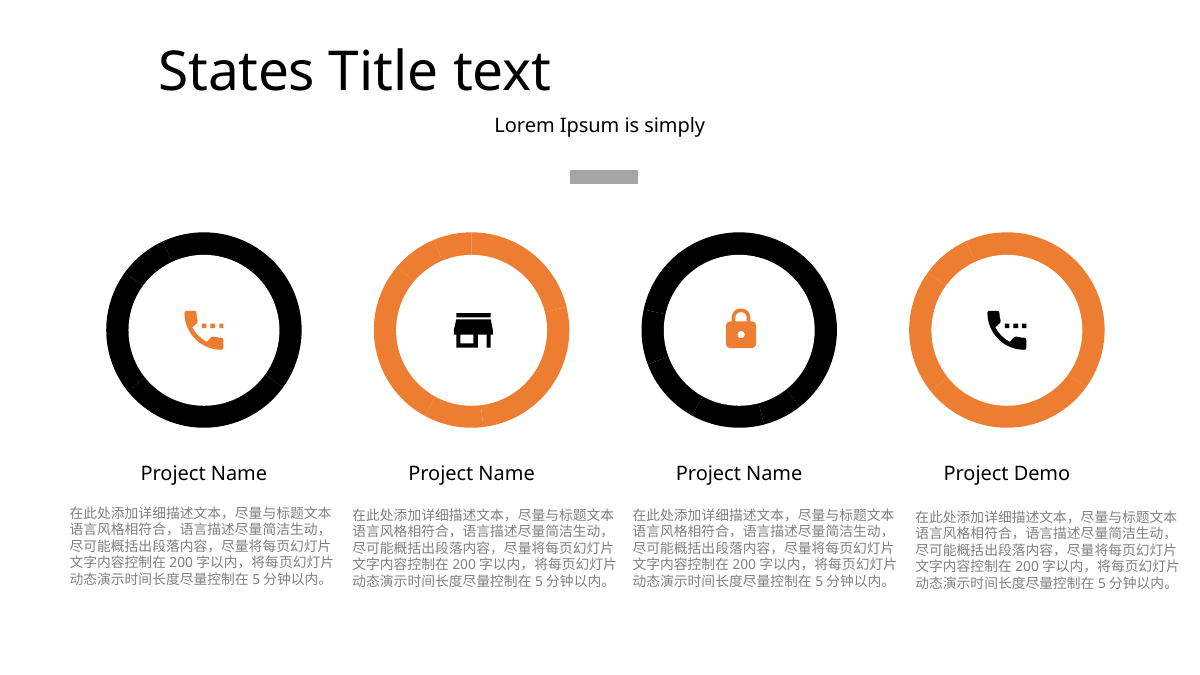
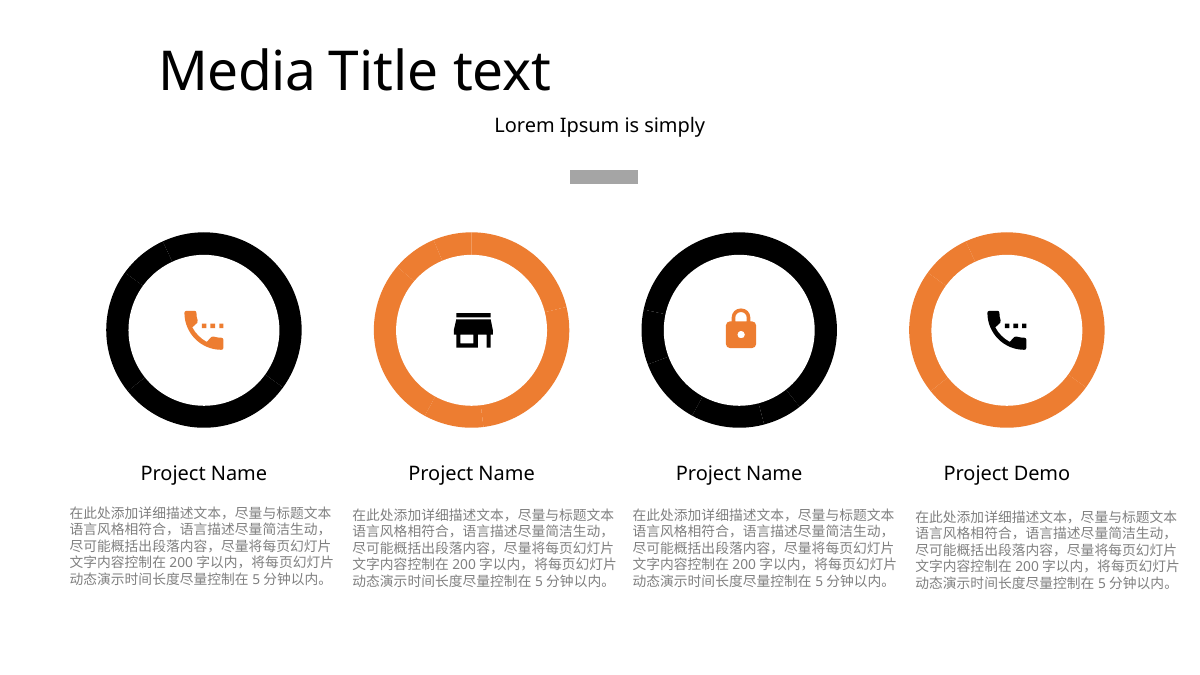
States: States -> Media (237, 72)
